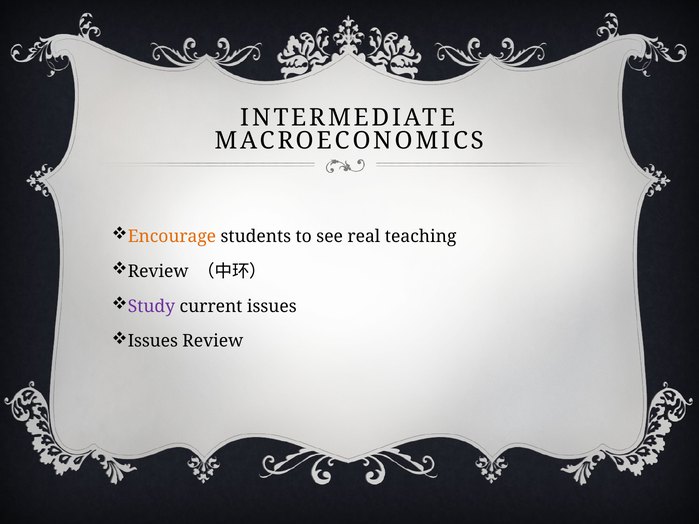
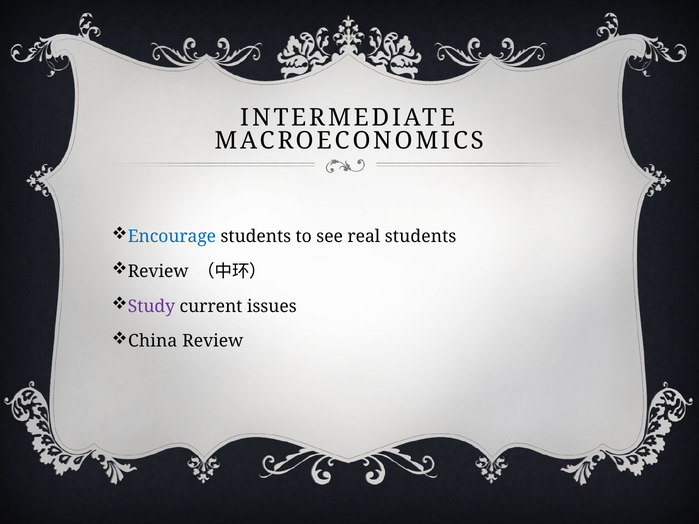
Encourage colour: orange -> blue (172, 237)
real teaching: teaching -> students (421, 237)
Issues: Issues -> China (153, 341)
